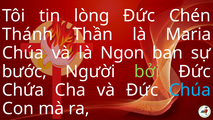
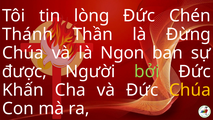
Maria: Maria -> Đừng (188, 34)
bước: bước -> được (24, 71)
Chứa: Chứa -> Khấn (23, 90)
Chúa colour: light blue -> yellow (190, 90)
